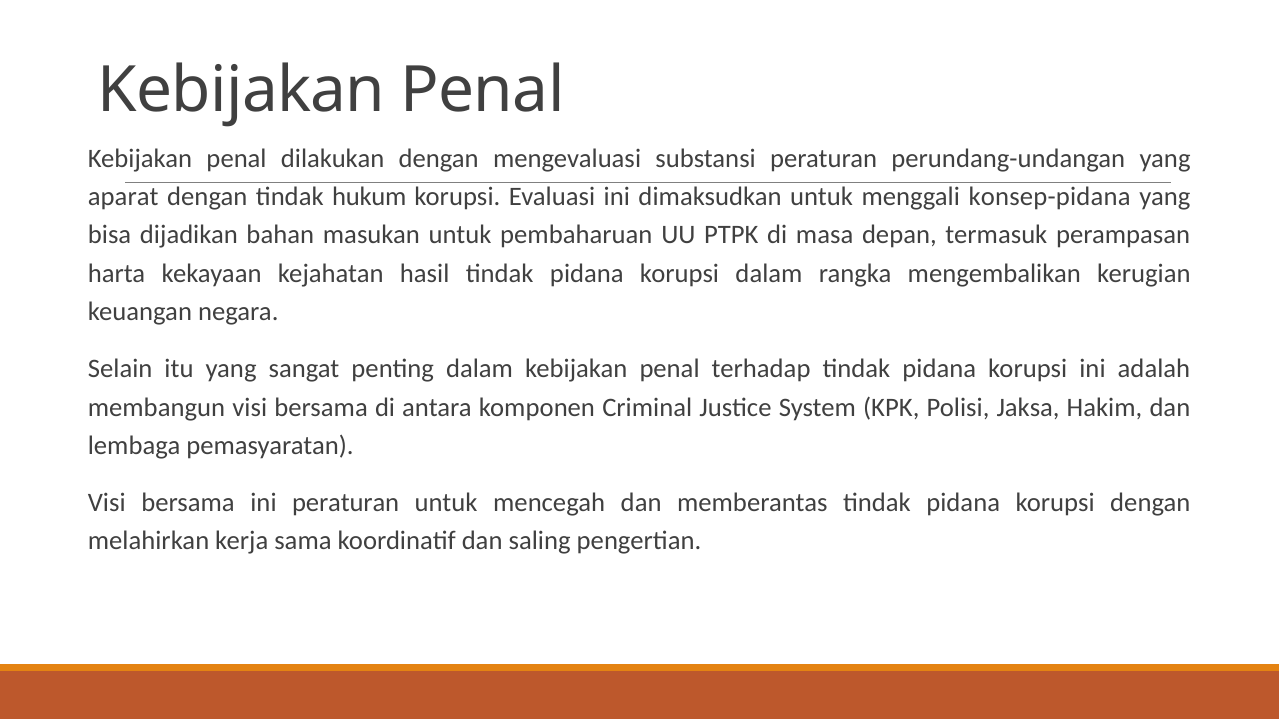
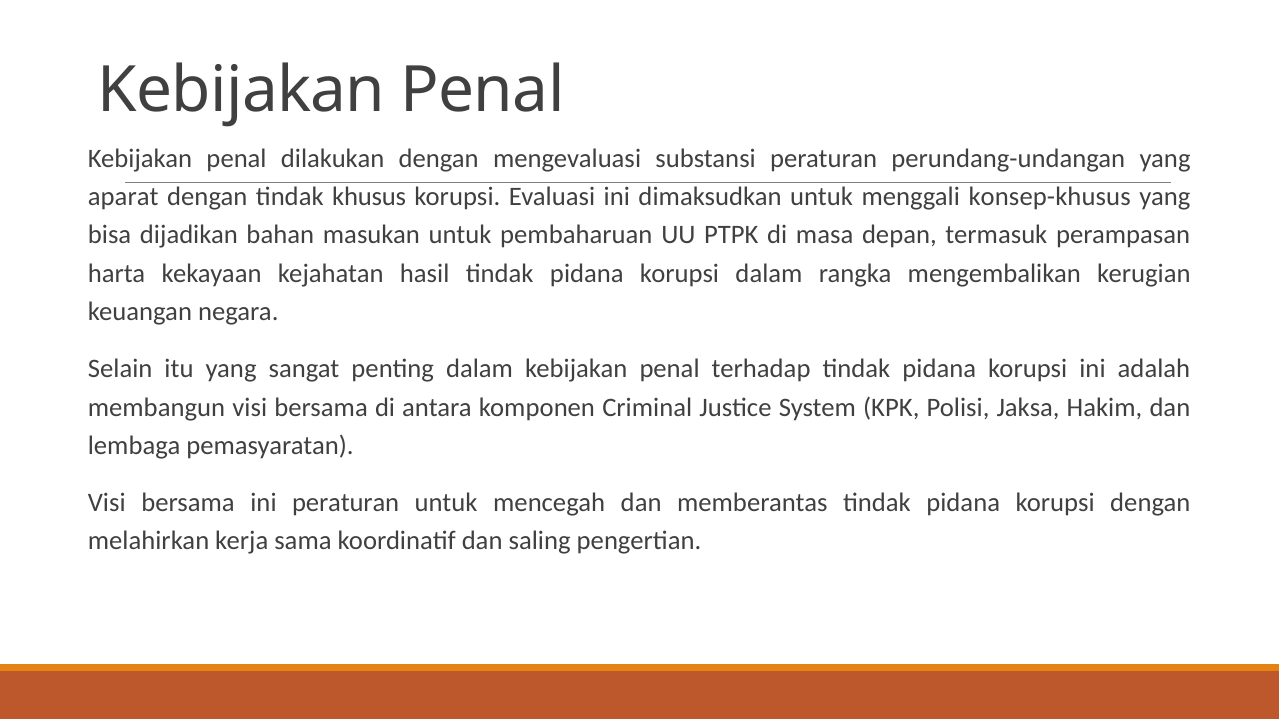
hukum: hukum -> khusus (369, 197)
konsep-pidana: konsep-pidana -> konsep-khusus (1050, 197)
